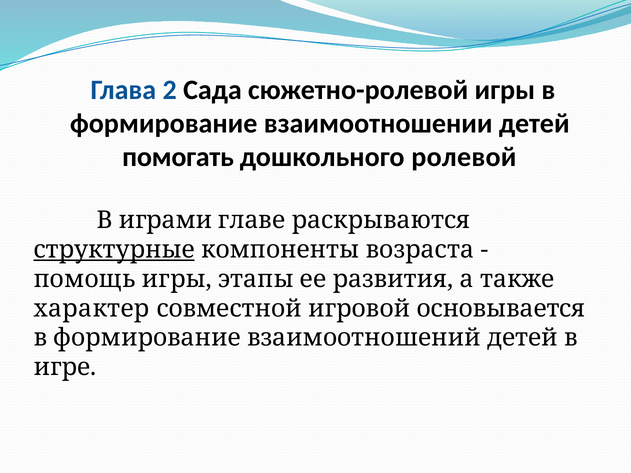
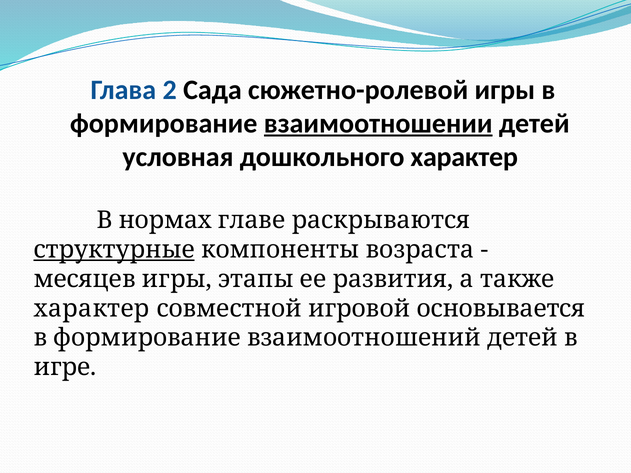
взаимоотношении underline: none -> present (378, 123)
помогать: помогать -> условная (178, 157)
дошкольного ролевой: ролевой -> характер (464, 157)
играми: играми -> нормах (165, 220)
помощь: помощь -> месяцев (85, 279)
